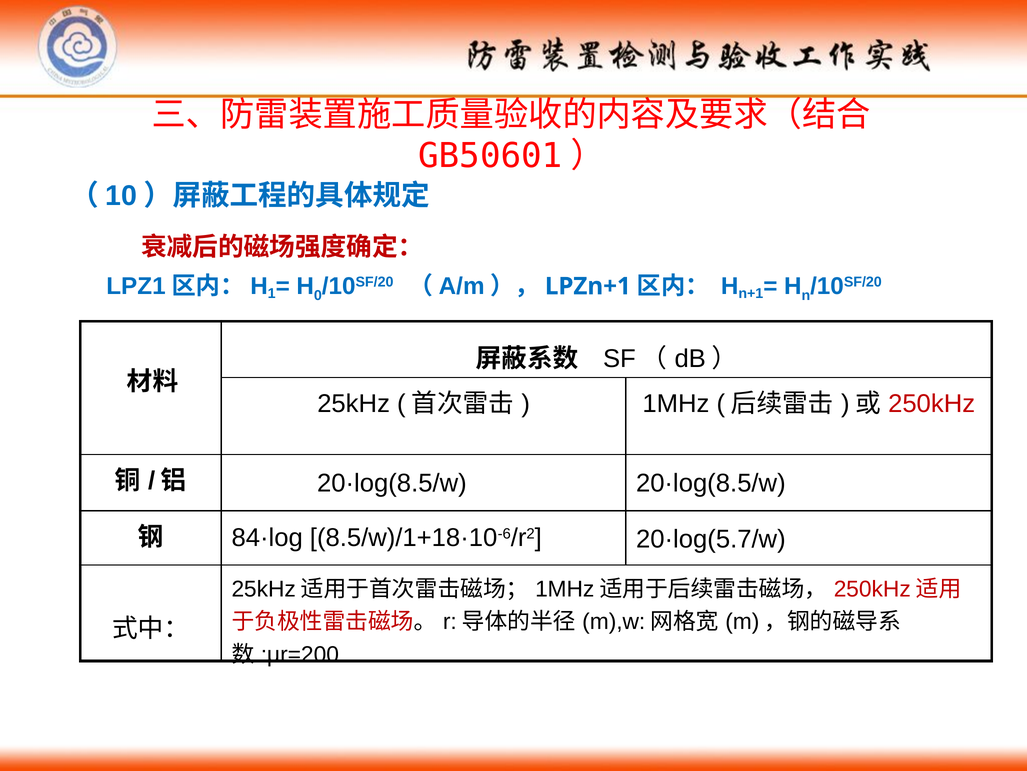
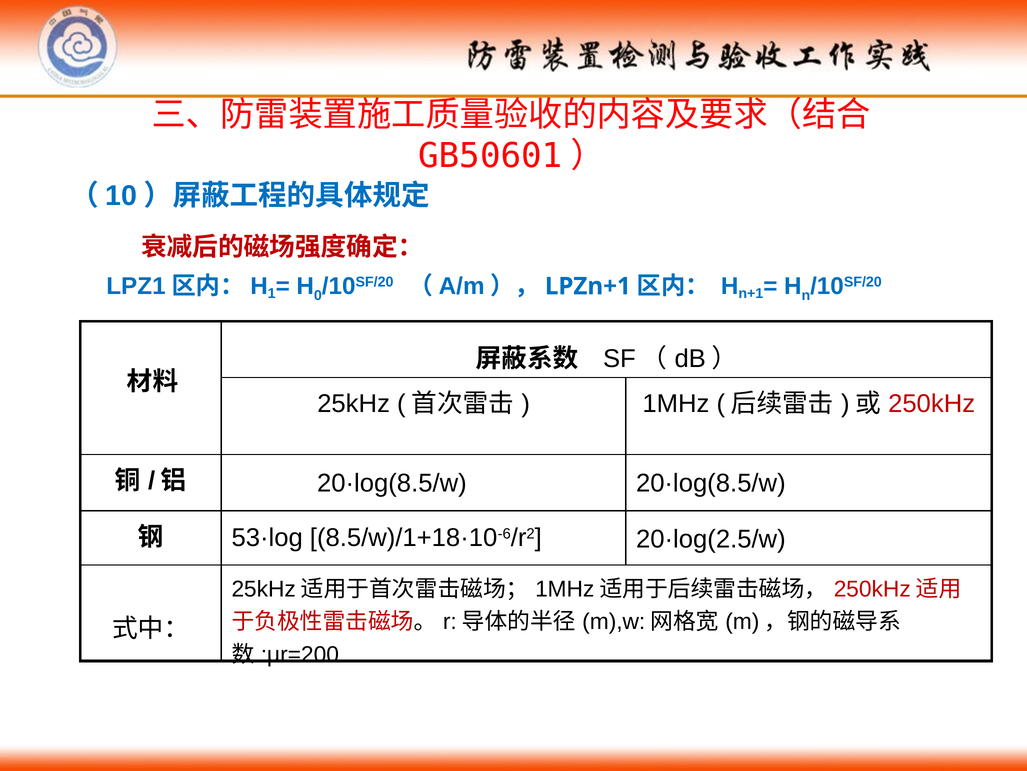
84·log: 84·log -> 53·log (267, 537)
20·log(5.7/w: 20·log(5.7/w -> 20·log(2.5/w (711, 539)
